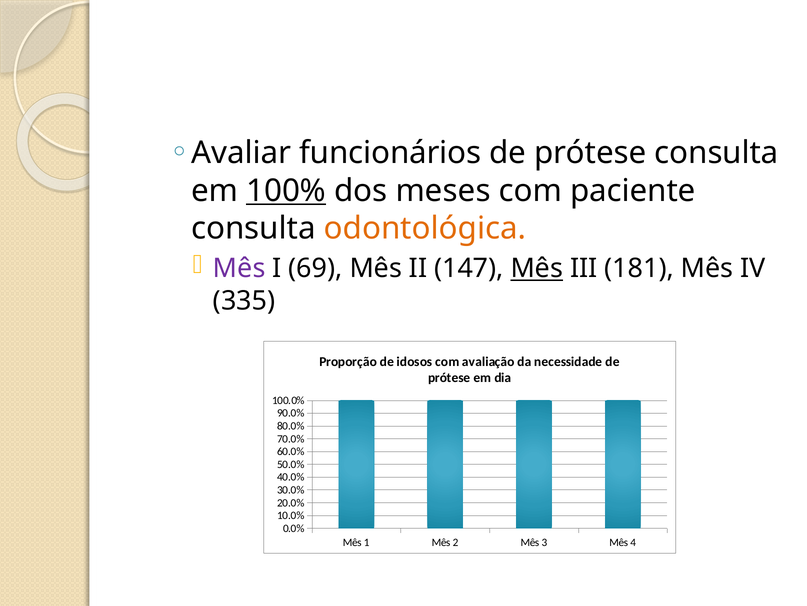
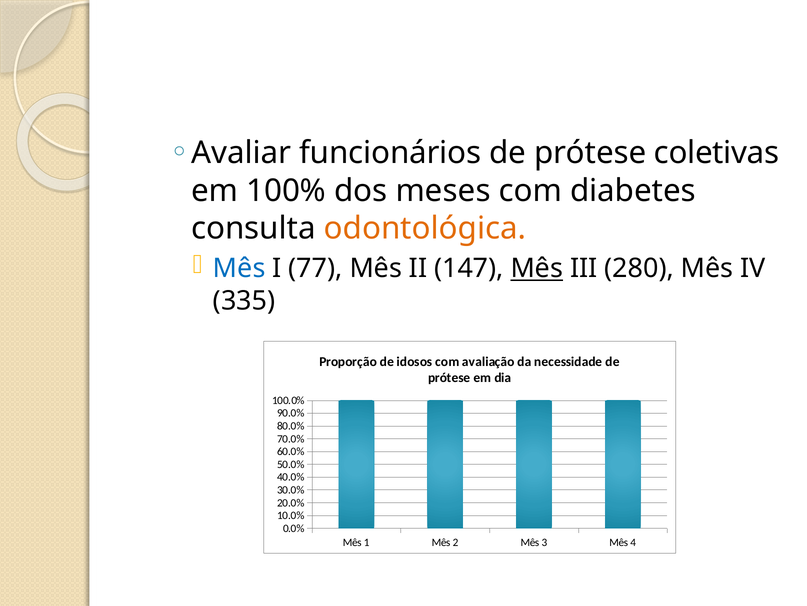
prótese consulta: consulta -> coletivas (717, 153)
100% underline: present -> none (286, 190)
paciente: paciente -> diabetes (633, 190)
Mês colour: purple -> blue (239, 268)
69: 69 -> 77 (315, 268)
181: 181 -> 280 (639, 268)
